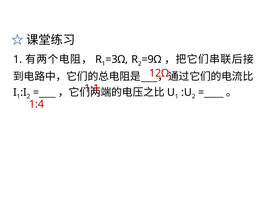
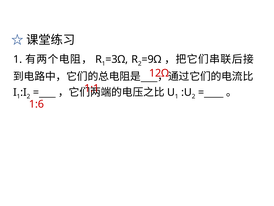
1:4: 1:4 -> 1:6 (36, 104)
